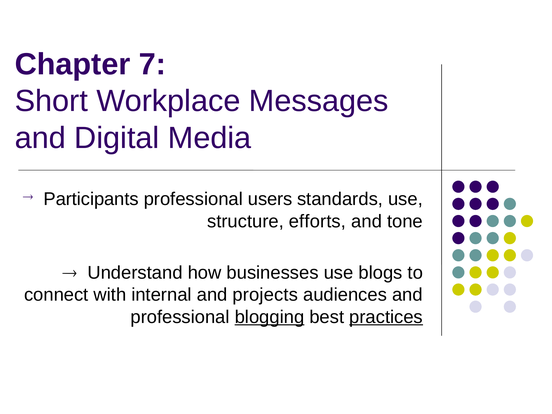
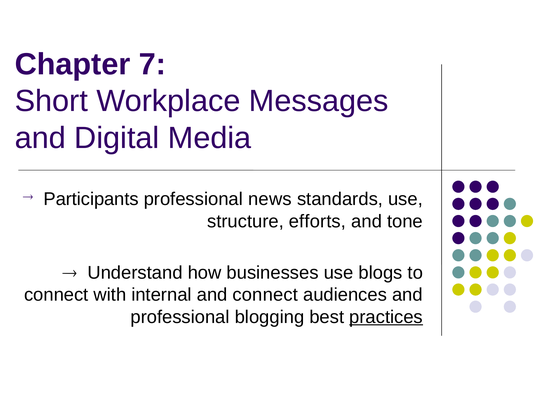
users: users -> news (270, 199)
and projects: projects -> connect (265, 295)
blogging underline: present -> none (270, 317)
